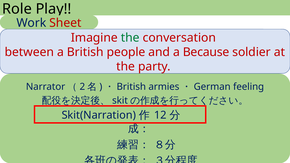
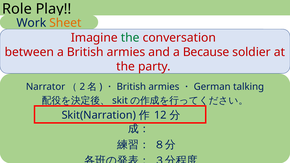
Sheet colour: red -> orange (65, 23)
a British people: people -> armies (126, 52)
feeling: feeling -> talking (249, 87)
